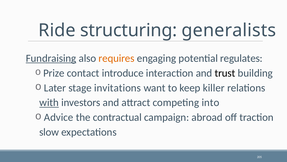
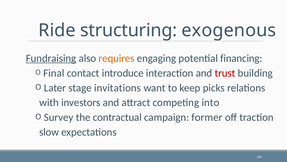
generalists: generalists -> exogenous (229, 30)
regulates: regulates -> financing (241, 58)
Prize: Prize -> Final (54, 73)
trust colour: black -> red (225, 73)
killer: killer -> picks (214, 88)
with underline: present -> none (49, 102)
Advice: Advice -> Survey (59, 117)
abroad: abroad -> former (207, 117)
